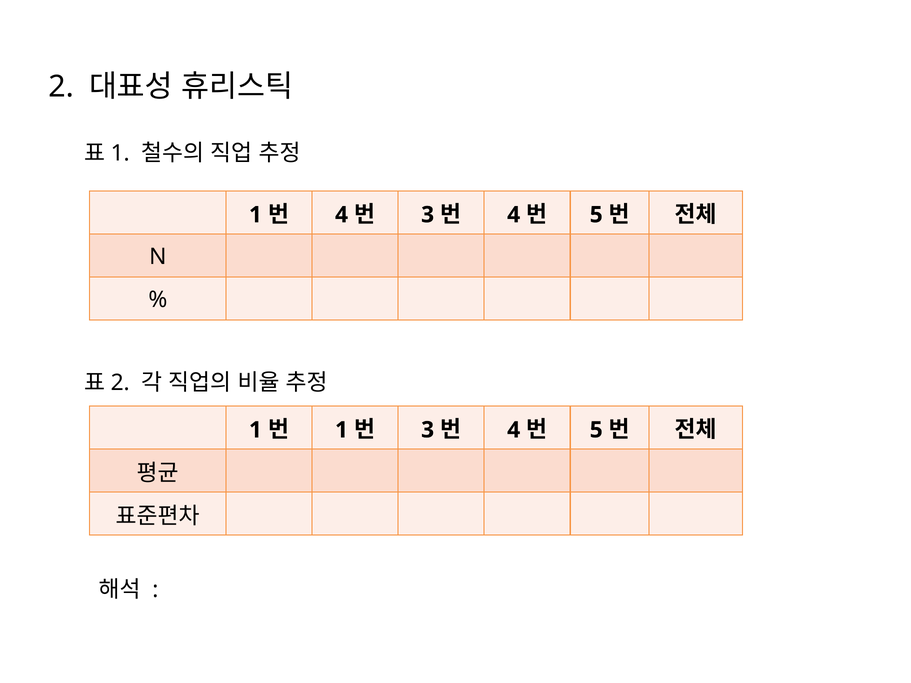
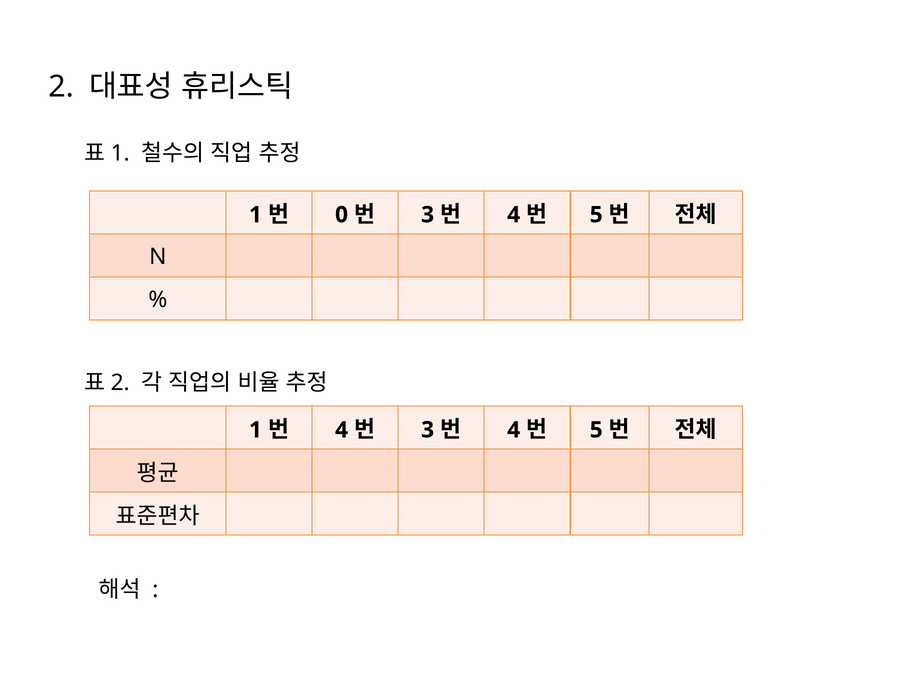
4: 4 -> 0 (342, 215)
1: 1 -> 4 (342, 430)
